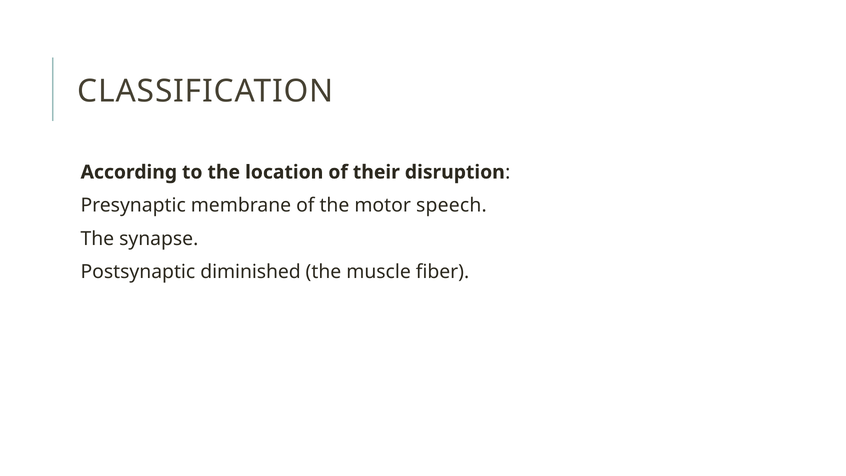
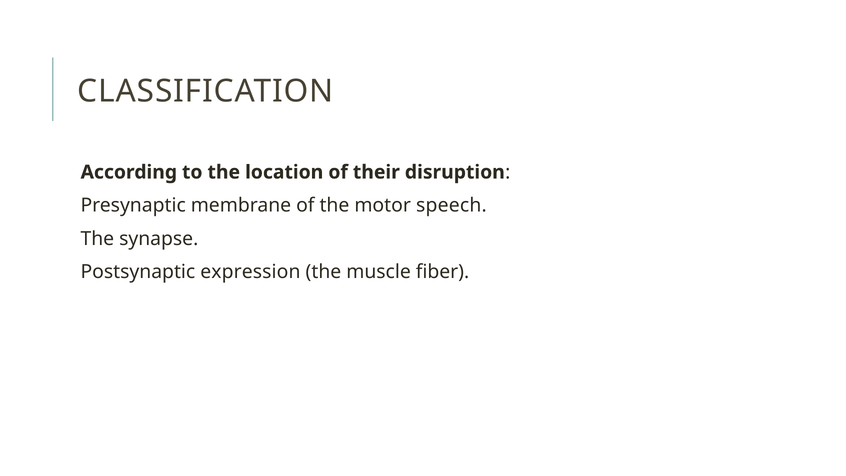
diminished: diminished -> expression (250, 272)
